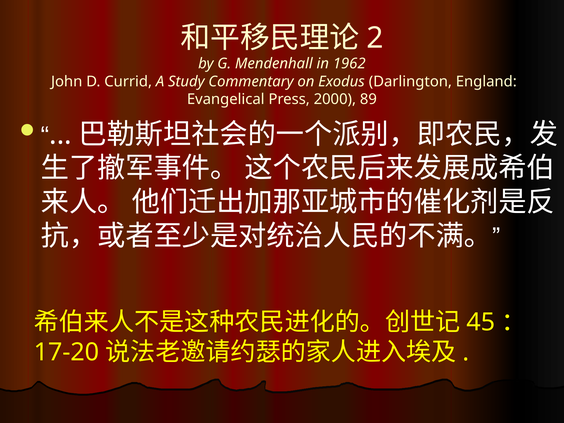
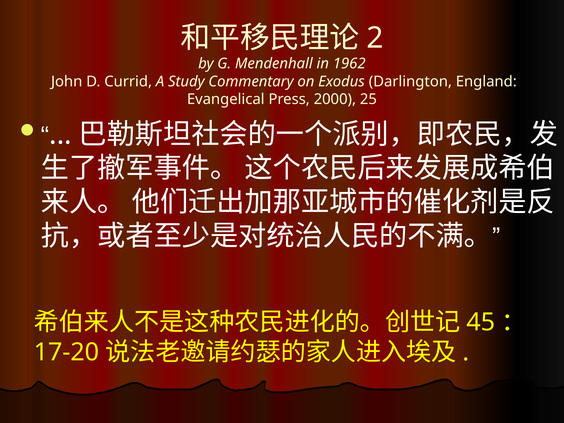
89: 89 -> 25 (368, 99)
